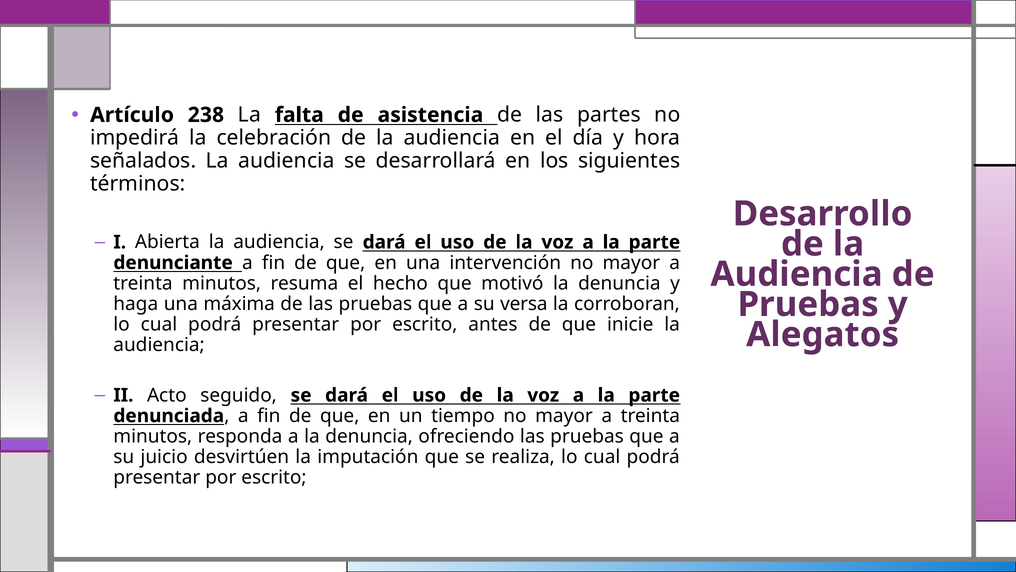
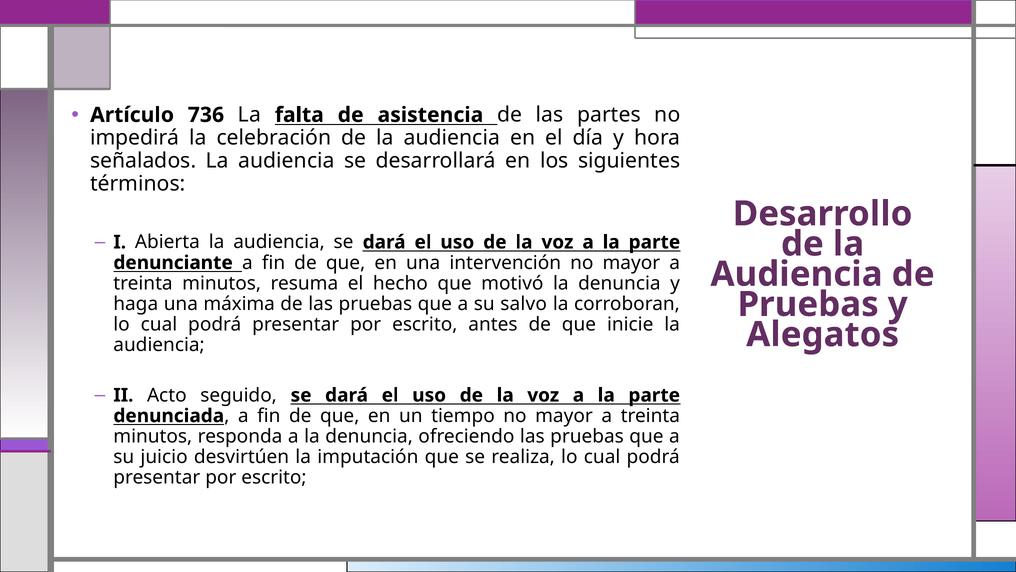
238: 238 -> 736 (206, 115)
versa: versa -> salvo (524, 304)
